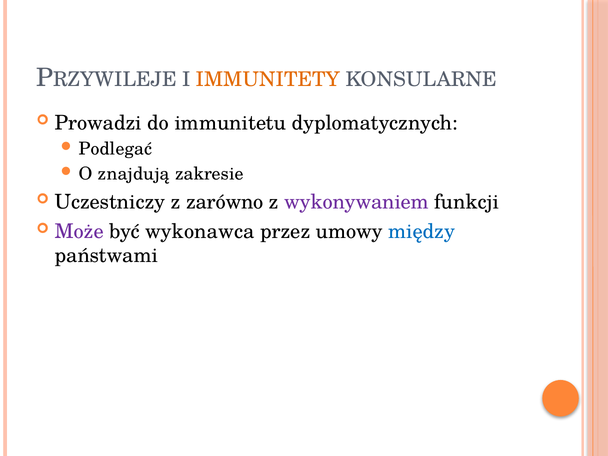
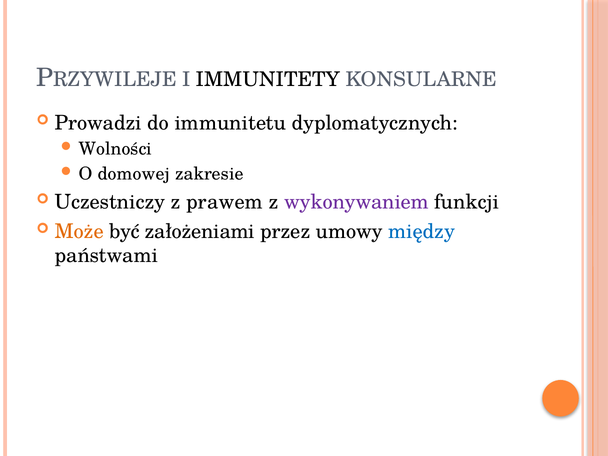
IMMUNITETY colour: orange -> black (268, 79)
Podlegać: Podlegać -> Wolności (115, 149)
znajdują: znajdują -> domowej (134, 174)
zarówno: zarówno -> prawem (225, 202)
Może colour: purple -> orange (79, 231)
wykonawca: wykonawca -> założeniami (200, 231)
